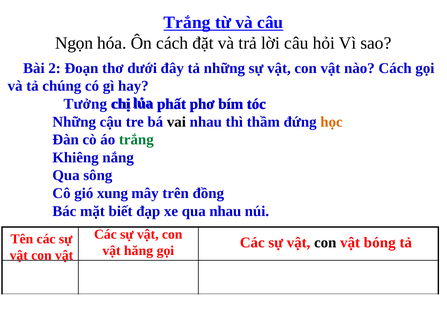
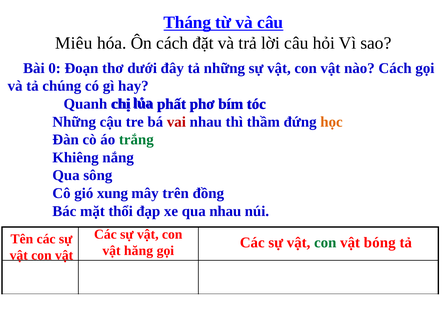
Trắng: Trắng -> Tháng (187, 22)
Ngọn: Ngọn -> Miêu (74, 43)
2: 2 -> 0 (55, 68)
Tưởng: Tưởng -> Quanh (85, 104)
vai colour: black -> red (176, 122)
biết: biết -> thổi (121, 211)
con colour: black -> green (325, 243)
